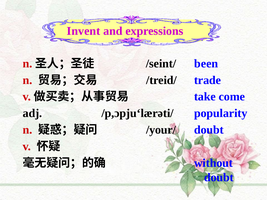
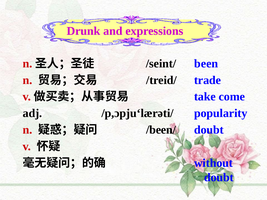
Invent: Invent -> Drunk (84, 31)
/your/: /your/ -> /been/ (161, 130)
